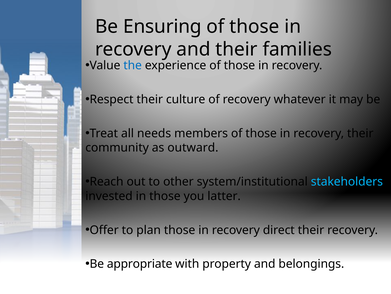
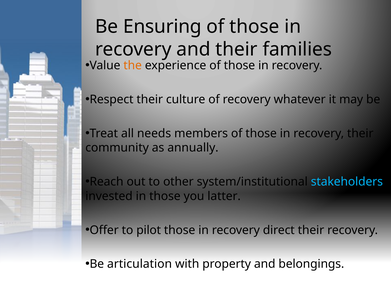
the colour: blue -> orange (133, 65)
outward: outward -> annually (193, 147)
plan: plan -> pilot (149, 229)
appropriate: appropriate -> articulation (140, 263)
